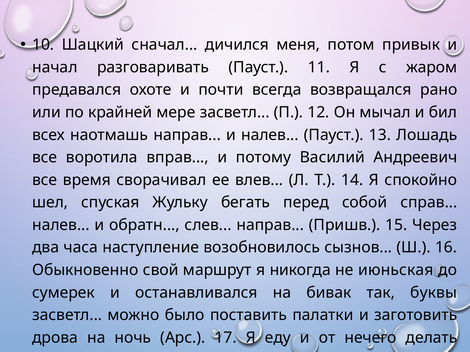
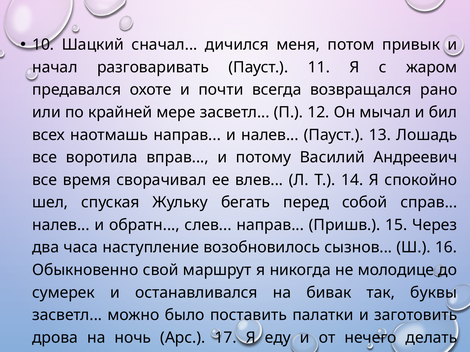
июньская: июньская -> молодице (396, 270)
